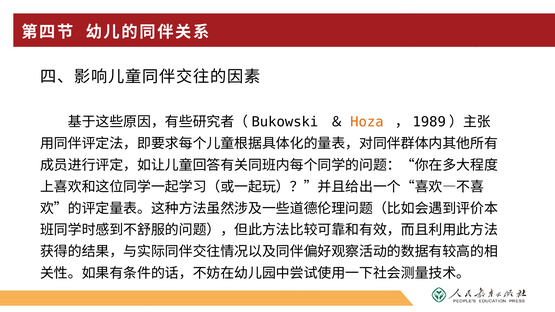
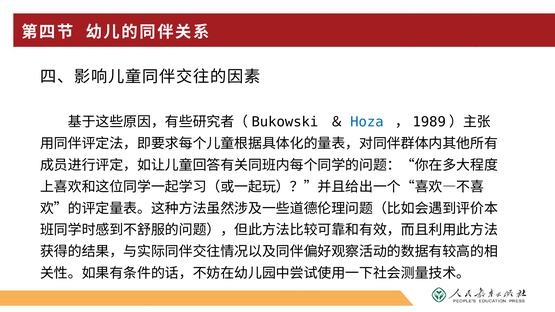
Hoza colour: orange -> blue (367, 122)
